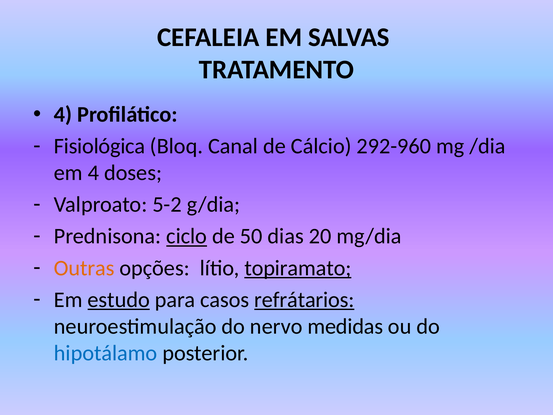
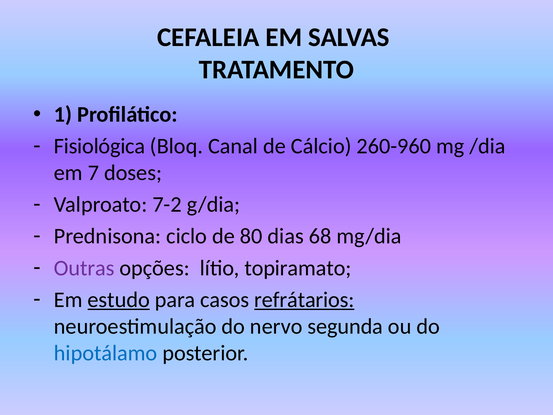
4: 4 -> 1 (63, 114)
292-960: 292-960 -> 260-960 (394, 146)
em 4: 4 -> 7 (93, 173)
5-2: 5-2 -> 7-2 (167, 205)
ciclo underline: present -> none (187, 236)
50: 50 -> 80 (251, 236)
20: 20 -> 68 (320, 236)
Outras colour: orange -> purple (84, 268)
topiramato underline: present -> none (298, 268)
medidas: medidas -> segunda (345, 326)
